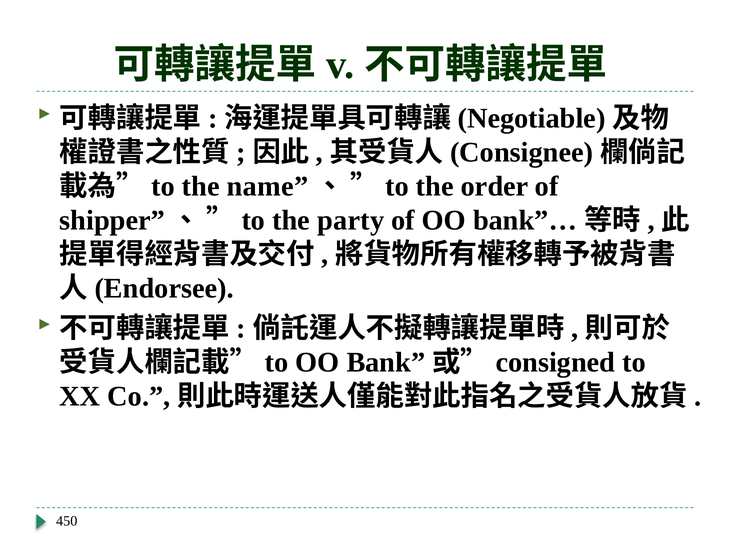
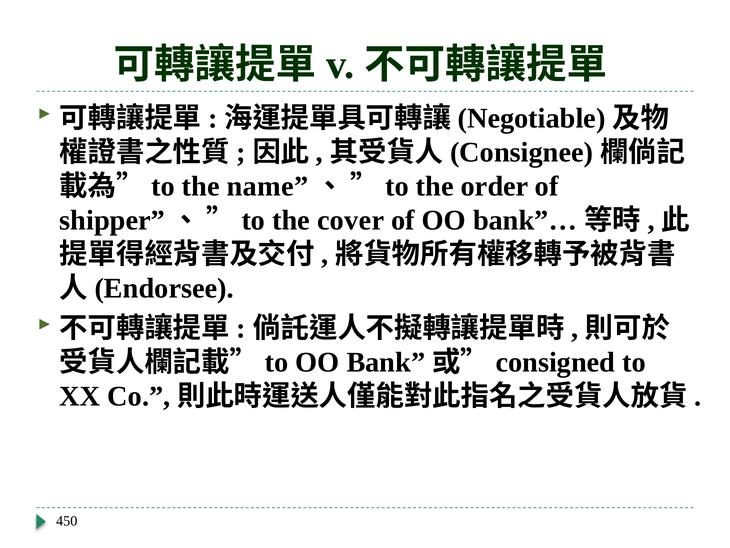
party: party -> cover (351, 220)
